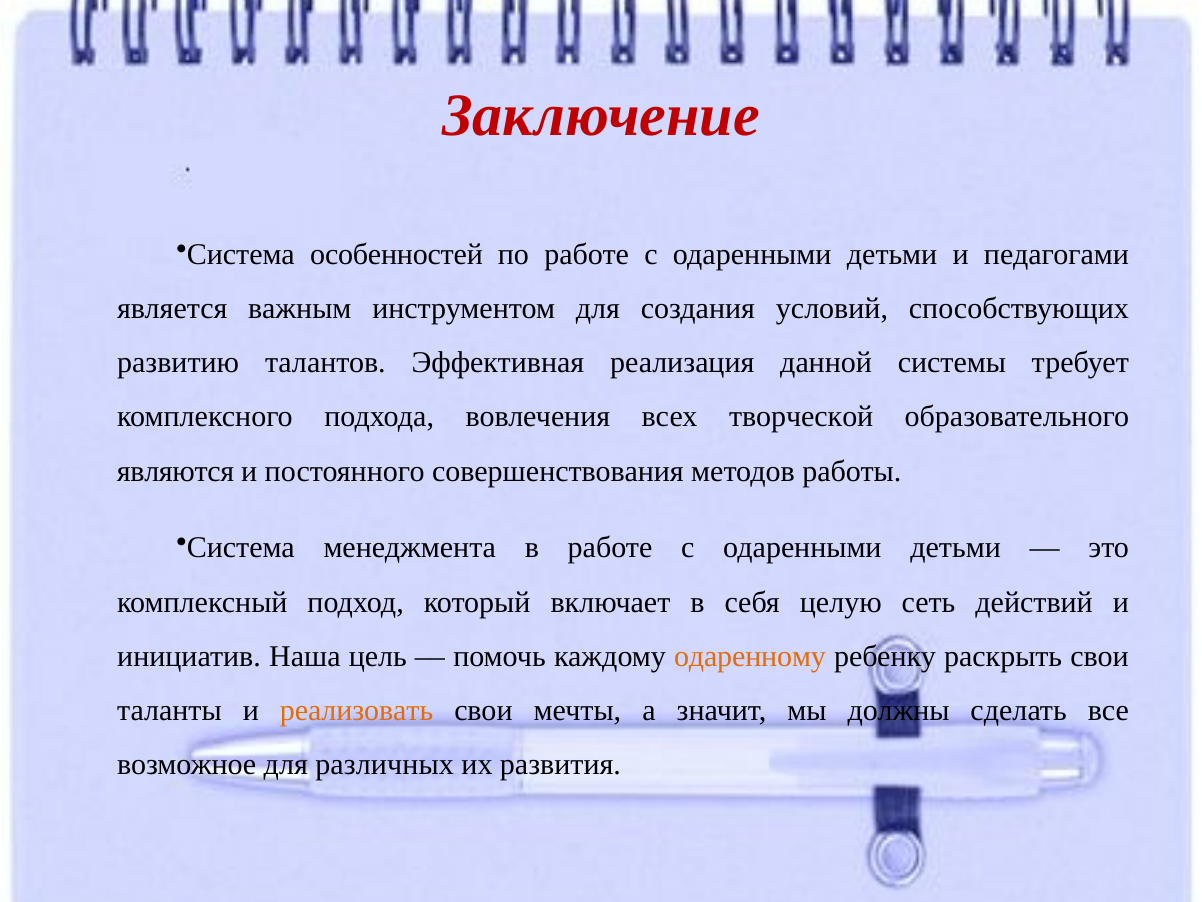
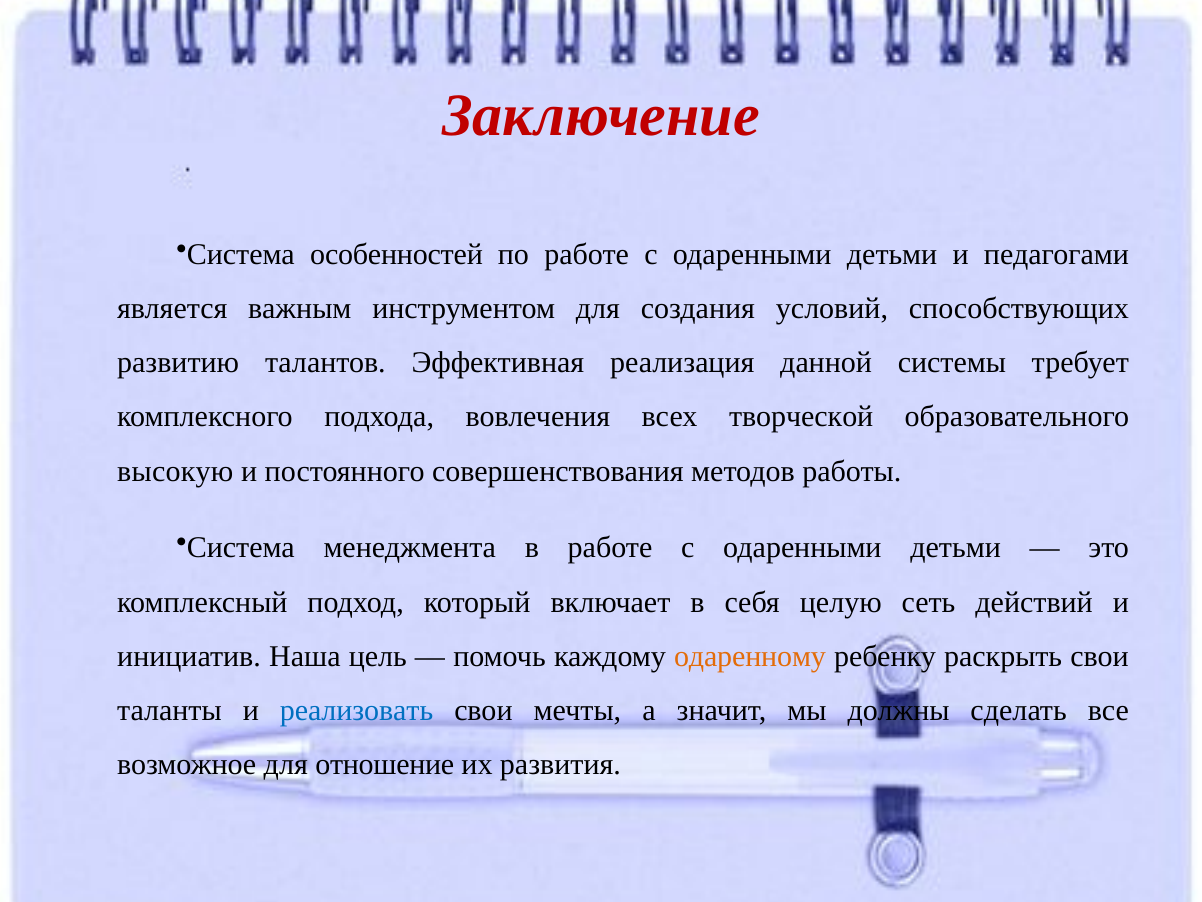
являются: являются -> высокую (175, 471)
реализовать colour: orange -> blue (357, 710)
различных: различных -> отношение (385, 764)
